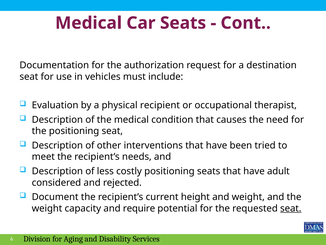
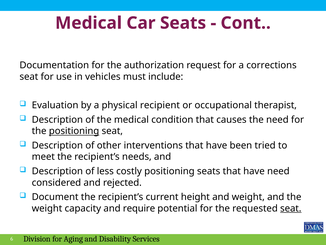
destination: destination -> corrections (272, 65)
positioning underline: none -> present (74, 131)
have adult: adult -> need (278, 171)
